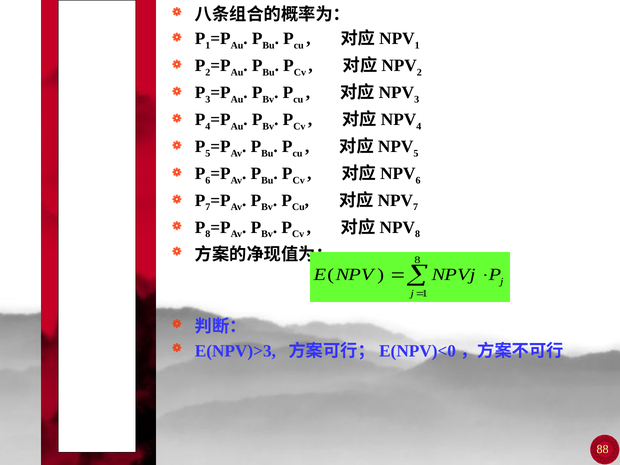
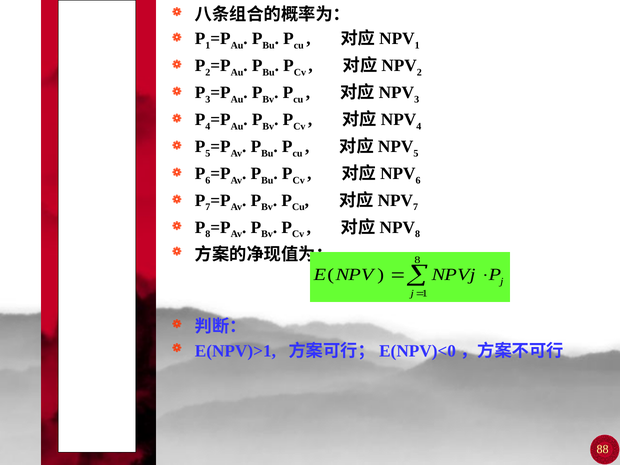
E(NPV)>3: E(NPV)>3 -> E(NPV)>1 (235, 351)
